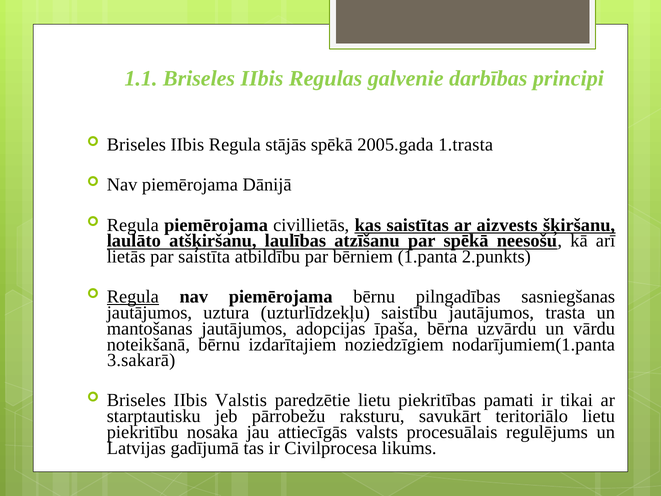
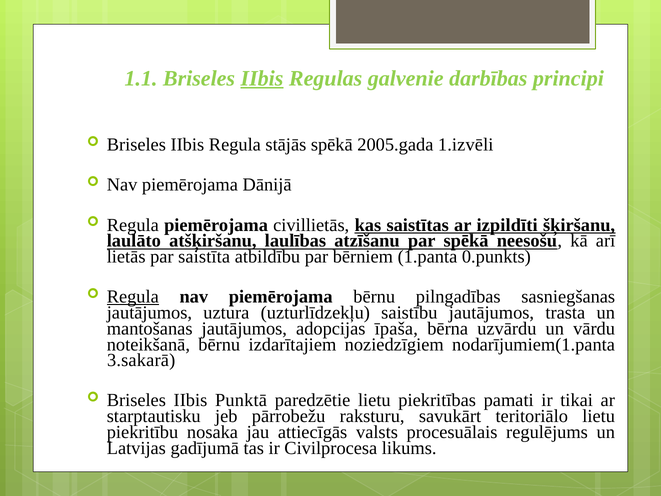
IIbis underline: none -> present (262, 78)
1.trasta: 1.trasta -> 1.izvēli (466, 145)
aizvests: aizvests -> izpildīti (507, 225)
2.punkts: 2.punkts -> 0.punkts (496, 257)
Valstis: Valstis -> Punktā (241, 400)
